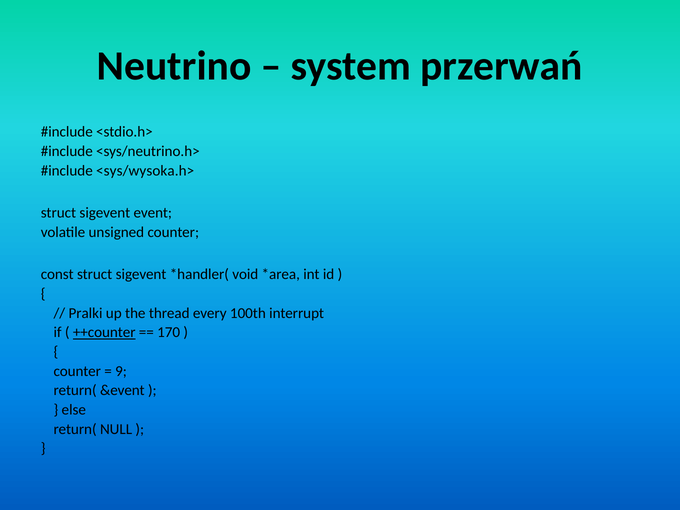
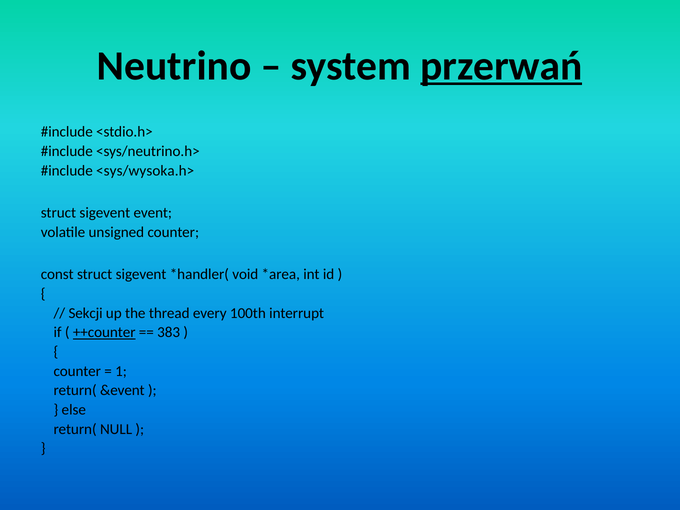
przerwań underline: none -> present (501, 66)
Pralki: Pralki -> Sekcji (86, 313)
170: 170 -> 383 (169, 332)
9: 9 -> 1 (121, 371)
